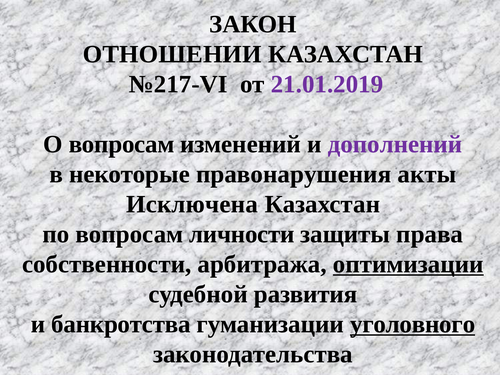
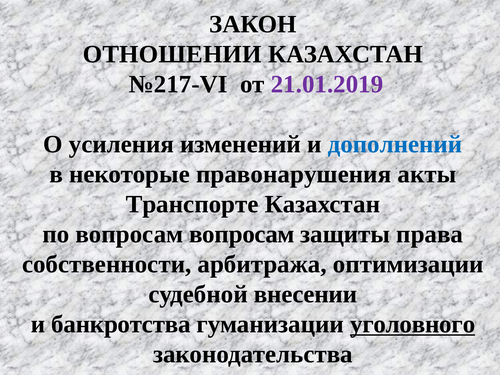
О вопросам: вопросам -> усиления (121, 144)
дополнений colour: purple -> blue (395, 144)
Исключена: Исключена -> Транспорте (192, 204)
вопросам личности: личности -> вопросам (242, 234)
оптимизации underline: present -> none (408, 264)
развития: развития -> внесении (306, 294)
